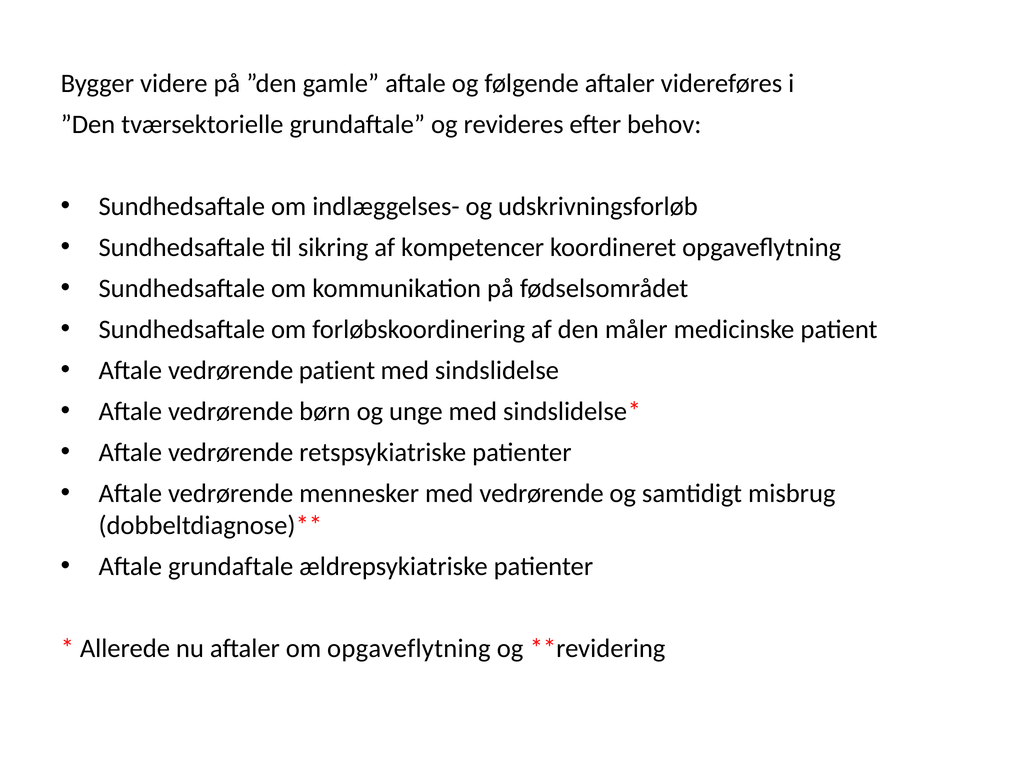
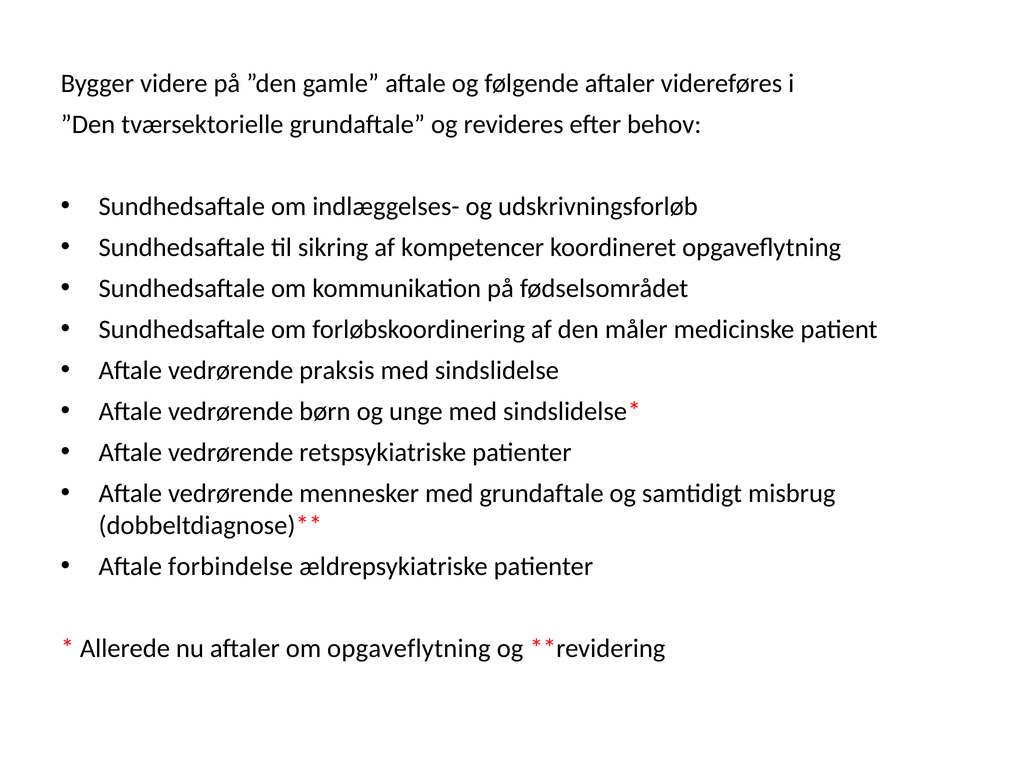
vedrørende patient: patient -> praksis (337, 371)
med vedrørende: vedrørende -> grundaftale (542, 494)
Aftale grundaftale: grundaftale -> forbindelse (231, 567)
